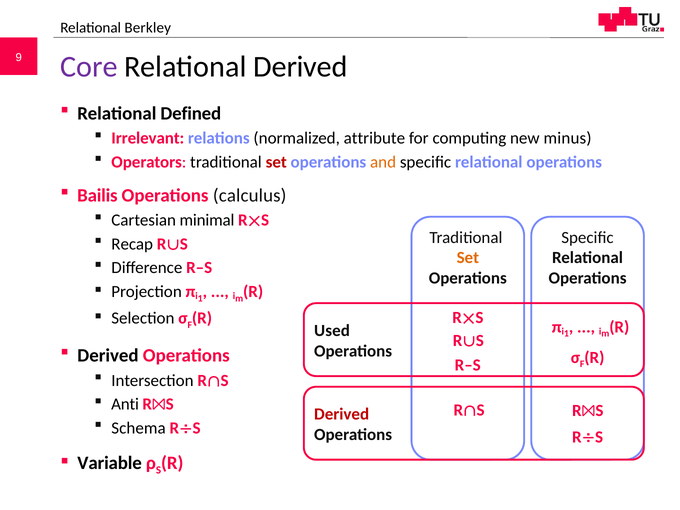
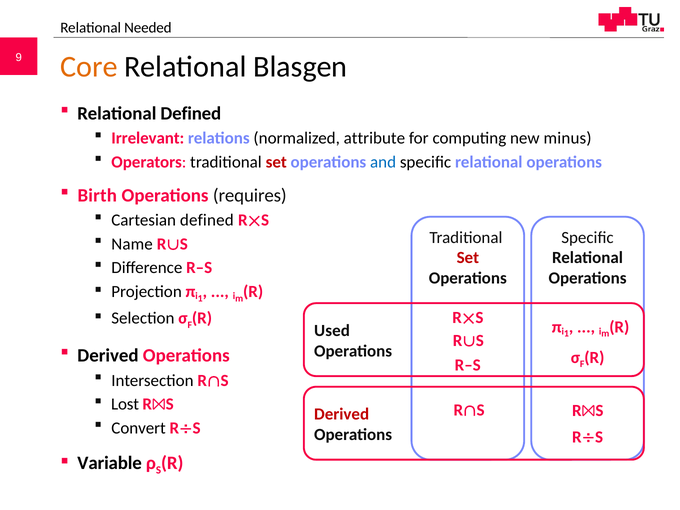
Berkley: Berkley -> Needed (148, 28)
Core colour: purple -> orange (89, 67)
Relational Derived: Derived -> Blasgen (300, 67)
and colour: orange -> blue (383, 162)
Bailis: Bailis -> Birth (97, 195)
Operations calculus: calculus -> requires (250, 195)
Cartesian minimal: minimal -> defined (207, 220)
Recap: Recap -> Name (132, 244)
Set colour: orange -> red (468, 258)
Anti: Anti -> Lost (125, 404)
Schema: Schema -> Convert (139, 428)
